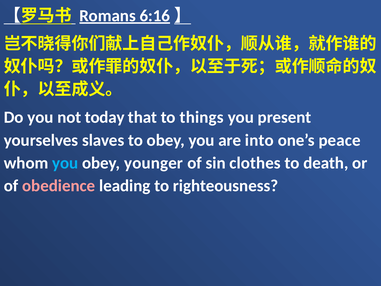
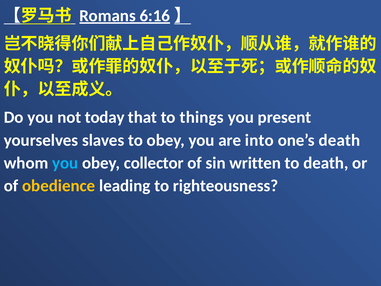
one’s peace: peace -> death (340, 140)
younger: younger -> collector (154, 163)
clothes: clothes -> written (255, 163)
obedience colour: pink -> yellow (59, 186)
